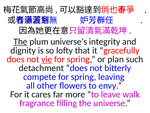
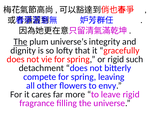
vie underline: present -> none (47, 59)
or plan: plan -> rigid (116, 59)
leave walk: walk -> rigid (131, 94)
